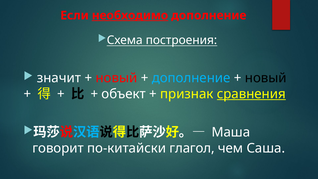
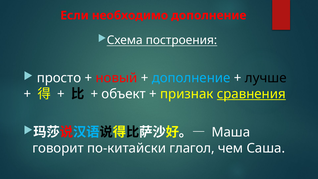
необходимо underline: present -> none (130, 15)
значит: значит -> просто (59, 78)
новый: новый -> лучше (266, 78)
